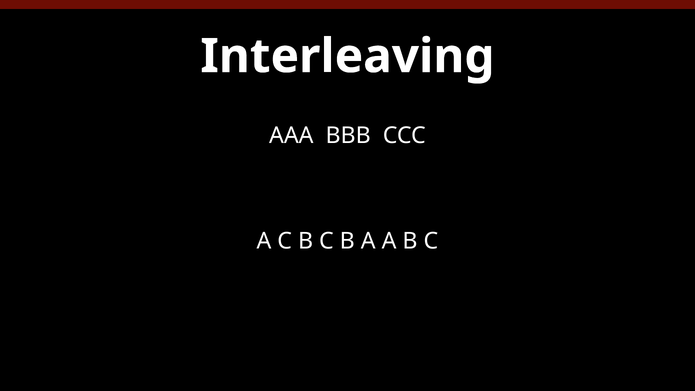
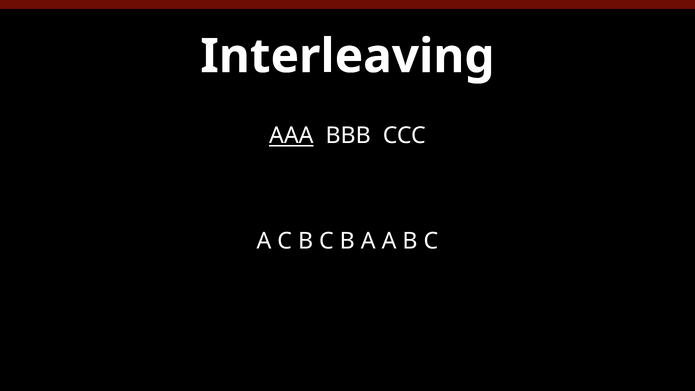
AAA underline: none -> present (291, 136)
